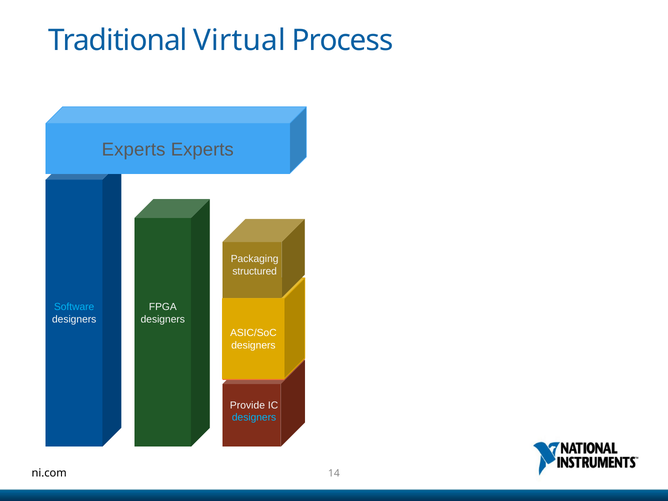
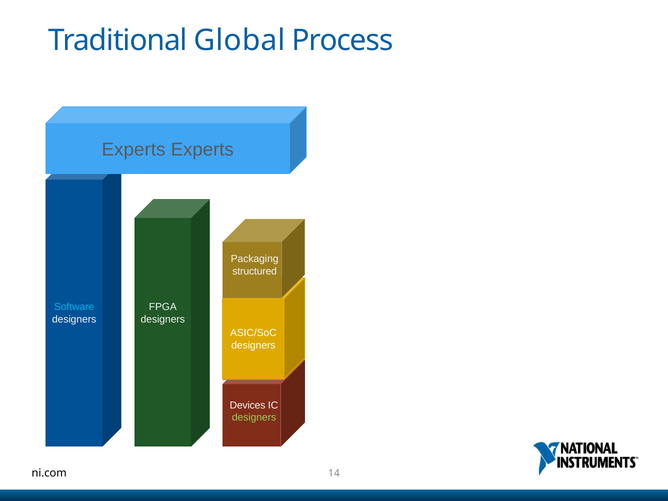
Virtual: Virtual -> Global (240, 41)
Provide: Provide -> Devices (248, 405)
designers colour: light blue -> light green (254, 418)
